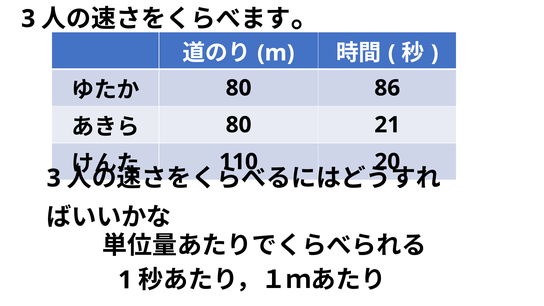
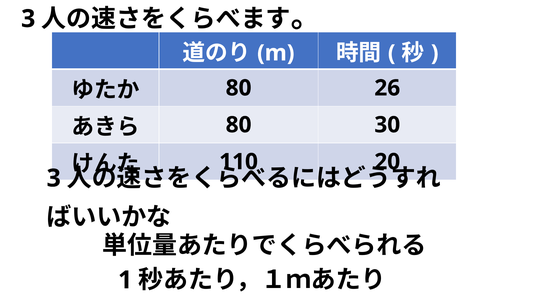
86: 86 -> 26 (387, 88)
21: 21 -> 30 (387, 125)
